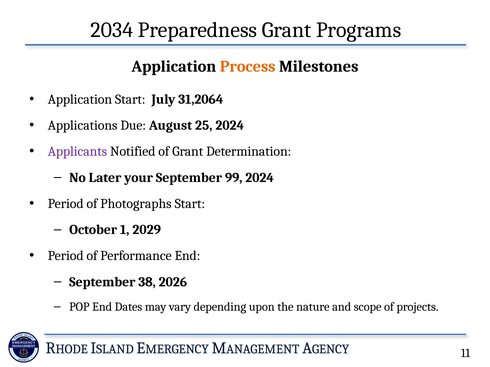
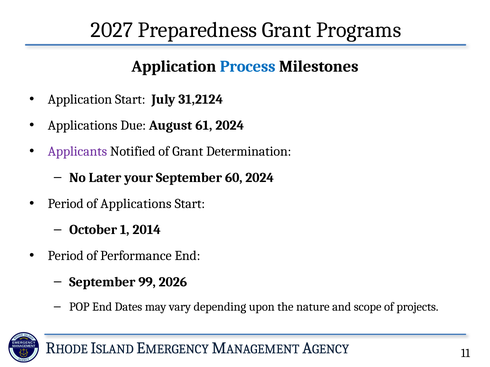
2034: 2034 -> 2027 (112, 30)
Process colour: orange -> blue (248, 66)
31,2064: 31,2064 -> 31,2124 (201, 99)
25: 25 -> 61 (204, 126)
99: 99 -> 60 (234, 178)
of Photographs: Photographs -> Applications (136, 204)
2029: 2029 -> 2014 (147, 230)
38: 38 -> 99 (147, 282)
